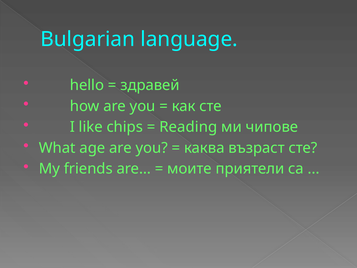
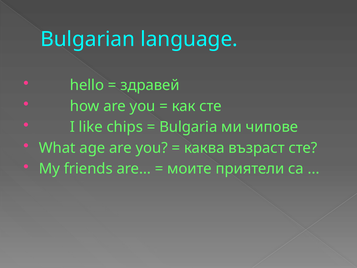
Reading: Reading -> Bulgaria (188, 127)
